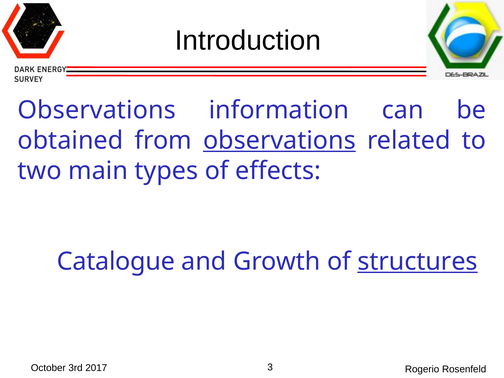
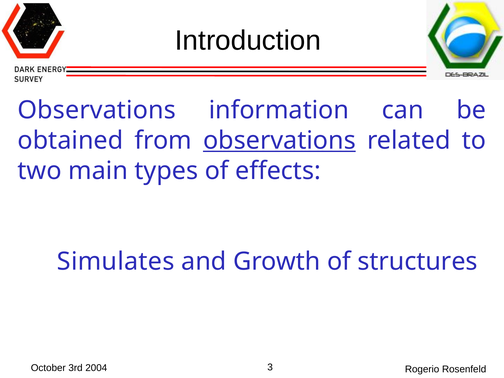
Catalogue: Catalogue -> Simulates (116, 261)
structures underline: present -> none (418, 261)
2017: 2017 -> 2004 (96, 368)
